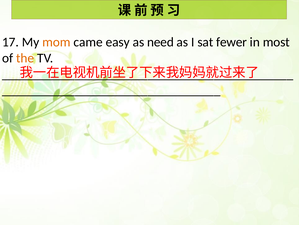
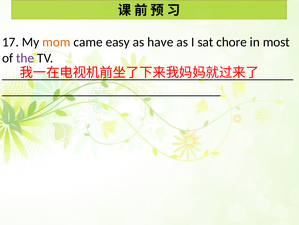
need: need -> have (160, 42)
fewer: fewer -> chore (232, 42)
the colour: orange -> purple (25, 58)
